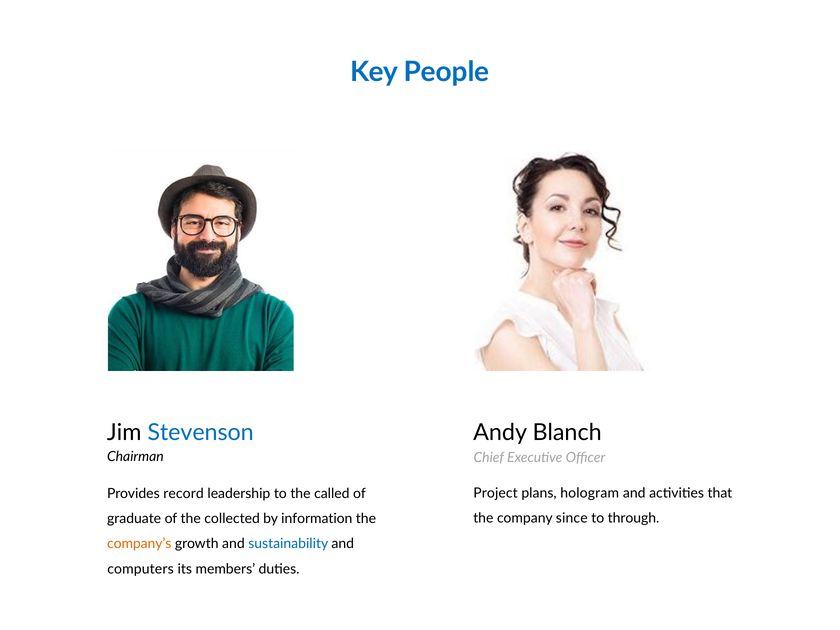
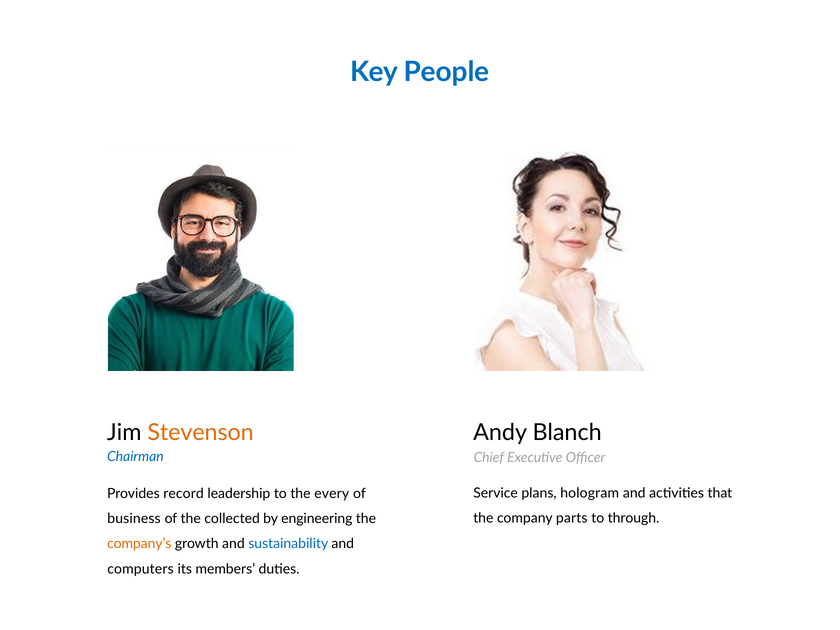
Stevenson colour: blue -> orange (201, 433)
Chairman colour: black -> blue (135, 457)
Project: Project -> Service (496, 493)
called: called -> every (332, 493)
since: since -> parts (572, 518)
graduate: graduate -> business (134, 519)
information: information -> engineering (317, 519)
